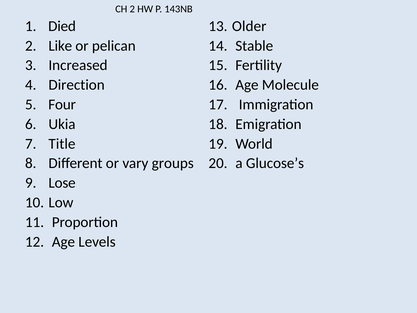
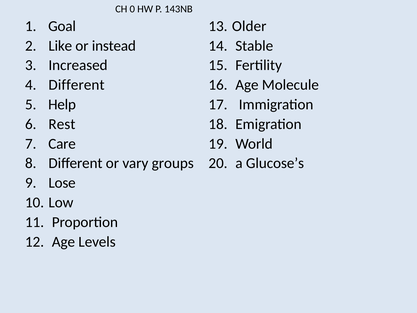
CH 2: 2 -> 0 (132, 9)
Died: Died -> Goal (62, 26)
pelican: pelican -> instead (114, 46)
4 Direction: Direction -> Different (77, 85)
Four: Four -> Help (62, 104)
Ukia: Ukia -> Rest (62, 124)
Title: Title -> Care (62, 144)
